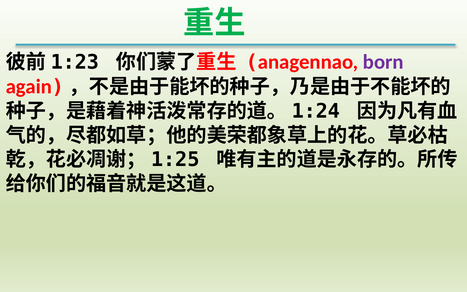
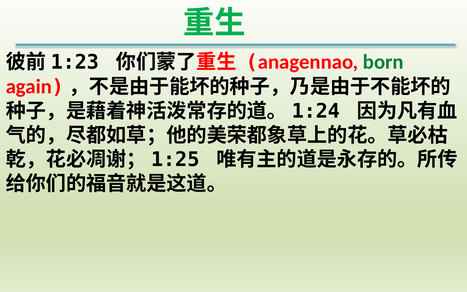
born colour: purple -> green (383, 62)
